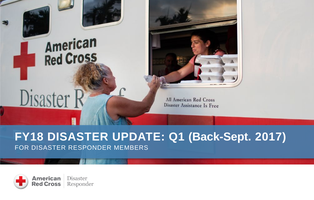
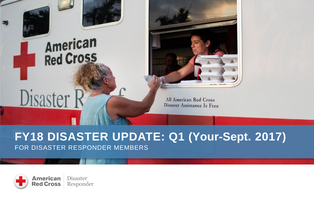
Back-Sept: Back-Sept -> Your-Sept (220, 137)
